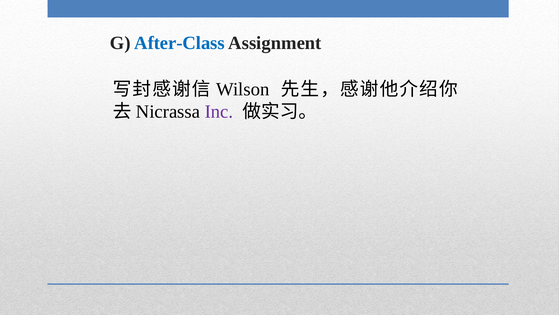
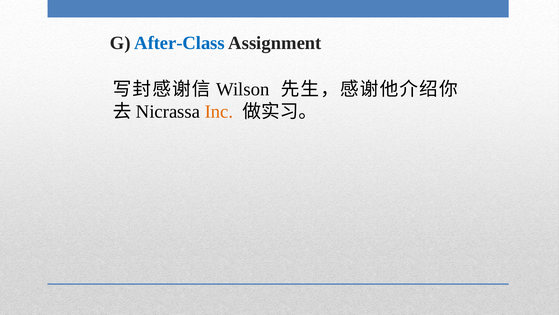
Inc colour: purple -> orange (219, 112)
